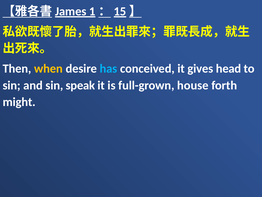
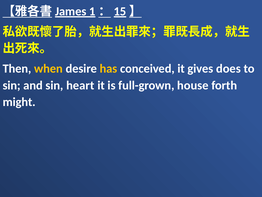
has colour: light blue -> yellow (108, 69)
head: head -> does (228, 69)
speak: speak -> heart (80, 85)
